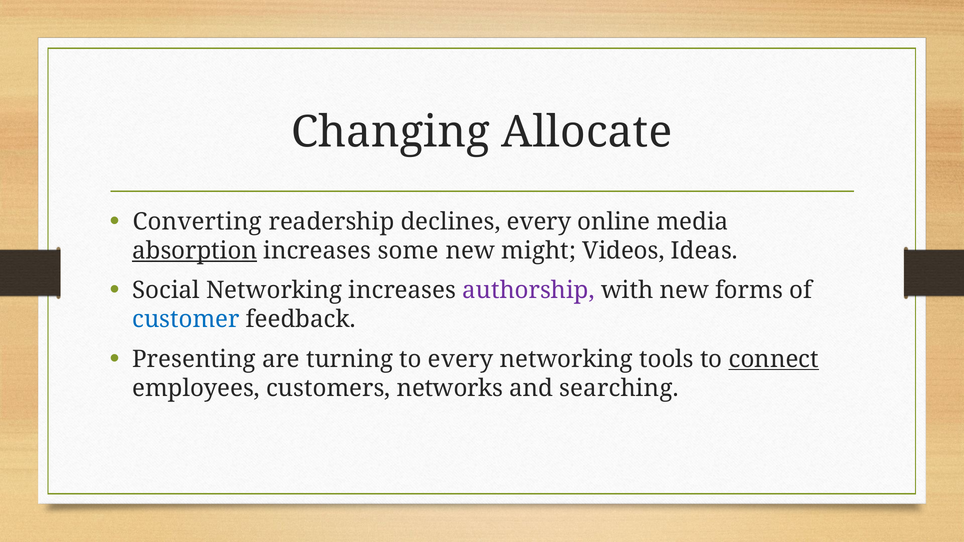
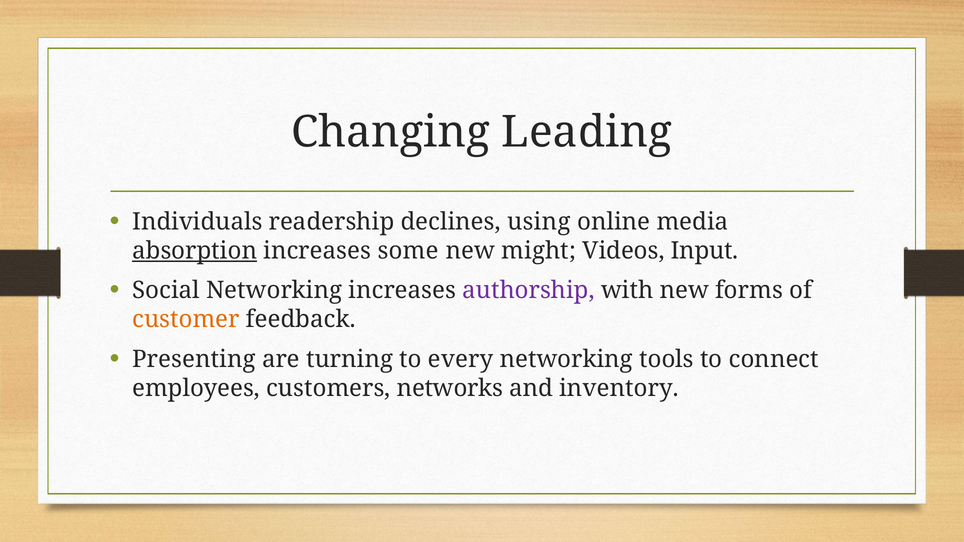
Allocate: Allocate -> Leading (587, 132)
Converting: Converting -> Individuals (197, 222)
declines every: every -> using (539, 222)
Ideas: Ideas -> Input (705, 251)
customer colour: blue -> orange (186, 320)
connect underline: present -> none (774, 359)
searching: searching -> inventory (619, 388)
